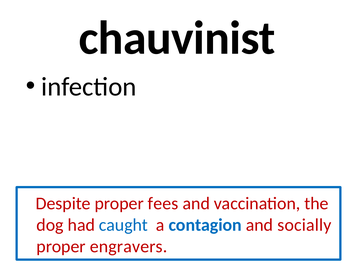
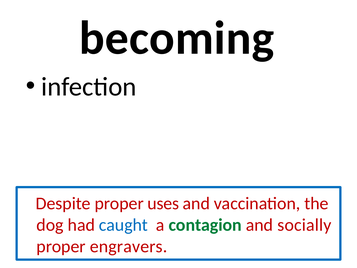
chauvinist: chauvinist -> becoming (177, 38)
fees: fees -> uses (163, 203)
contagion colour: blue -> green (205, 225)
